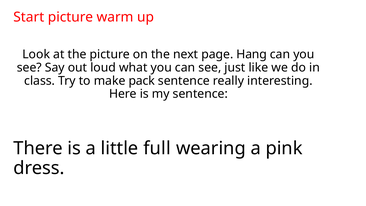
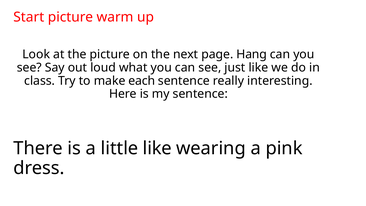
pack: pack -> each (142, 81)
little full: full -> like (157, 148)
